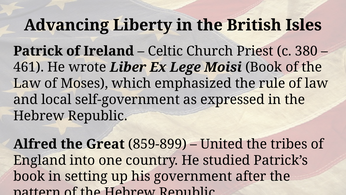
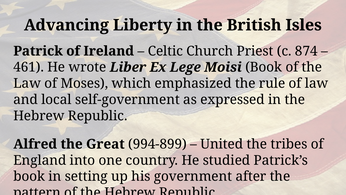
380: 380 -> 874 (306, 51)
859-899: 859-899 -> 994-899 (157, 144)
